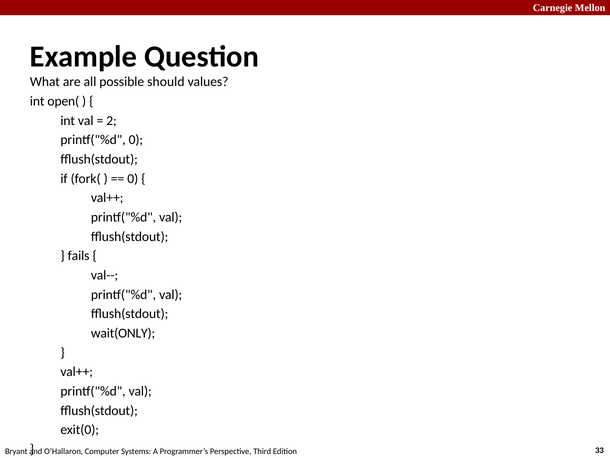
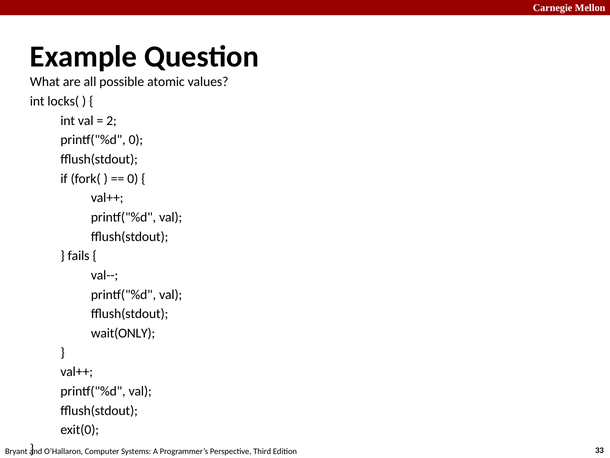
should: should -> atomic (166, 82)
open(: open( -> locks( (63, 101)
